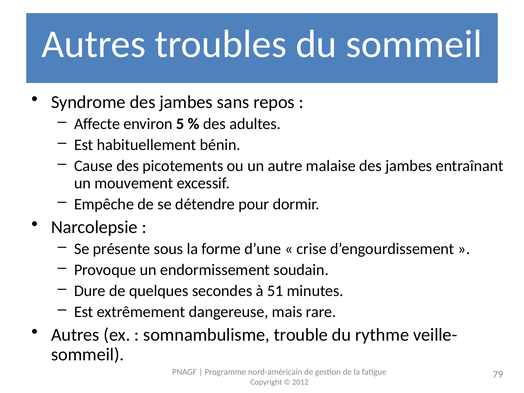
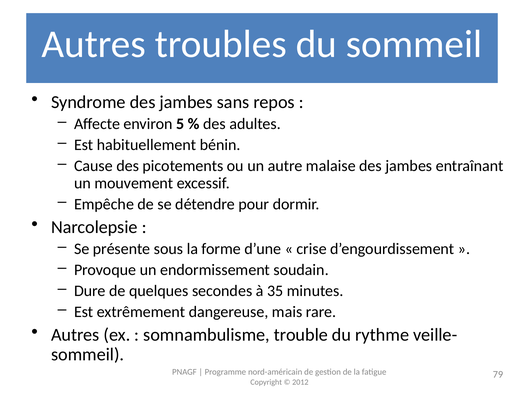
51: 51 -> 35 (275, 291)
